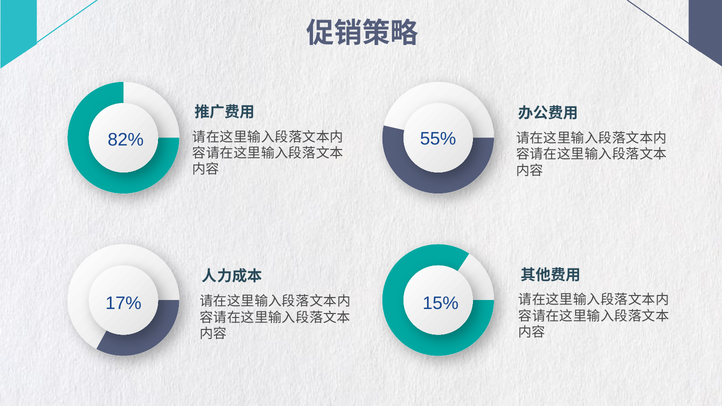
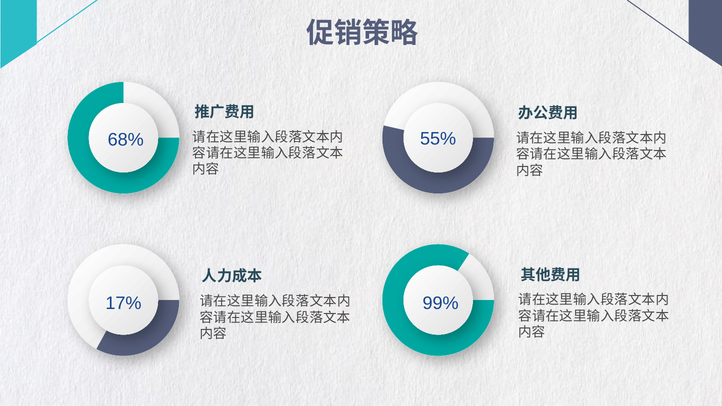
82%: 82% -> 68% (126, 140)
15%: 15% -> 99% (441, 303)
